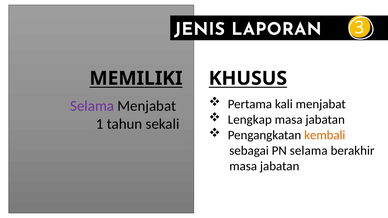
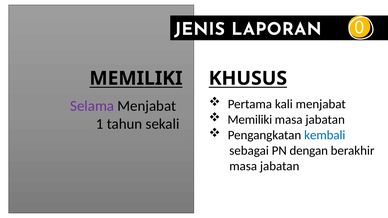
3: 3 -> 0 (359, 28)
Lengkap: Lengkap -> Memiliki (250, 120)
kembali colour: orange -> blue (325, 135)
PN selama: selama -> dengan (309, 151)
